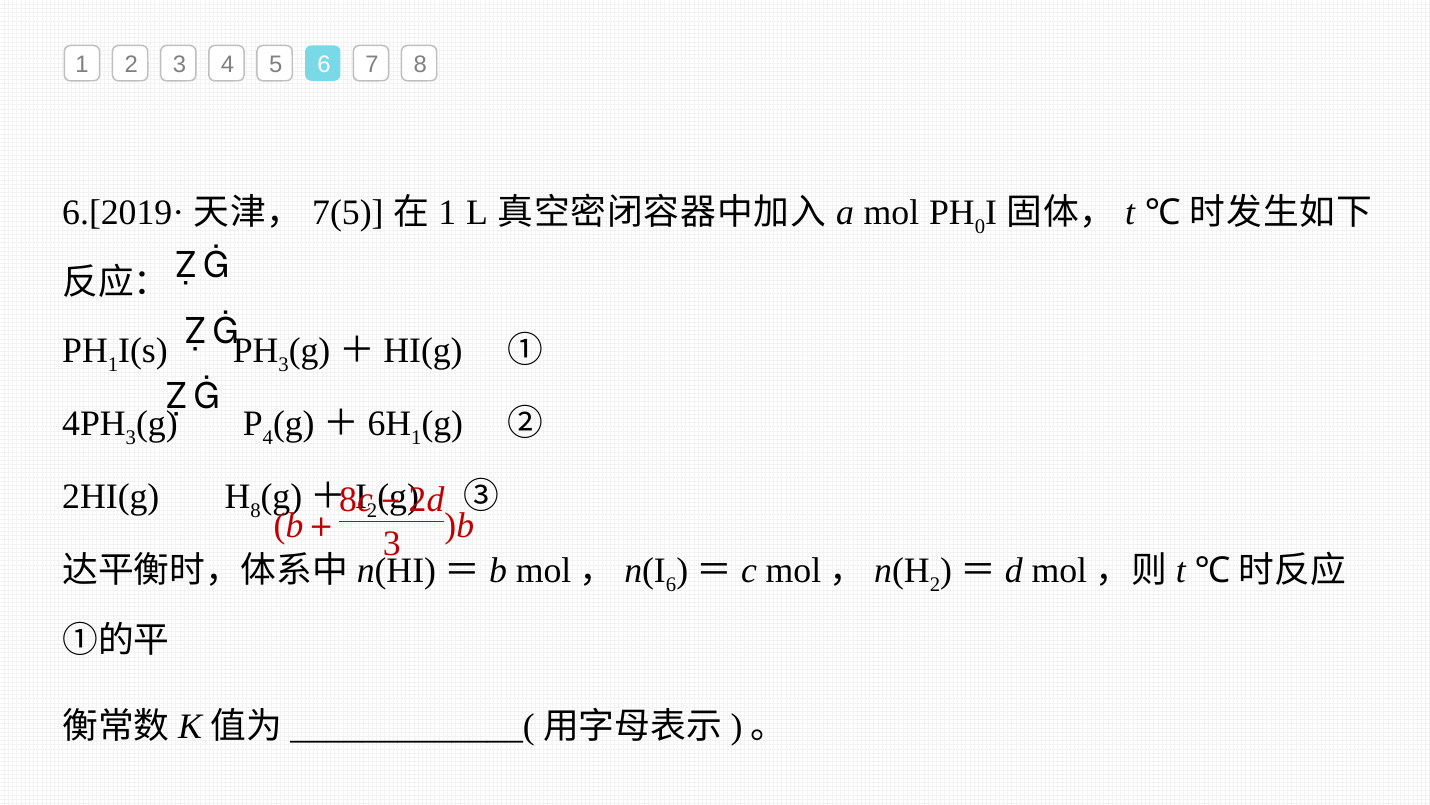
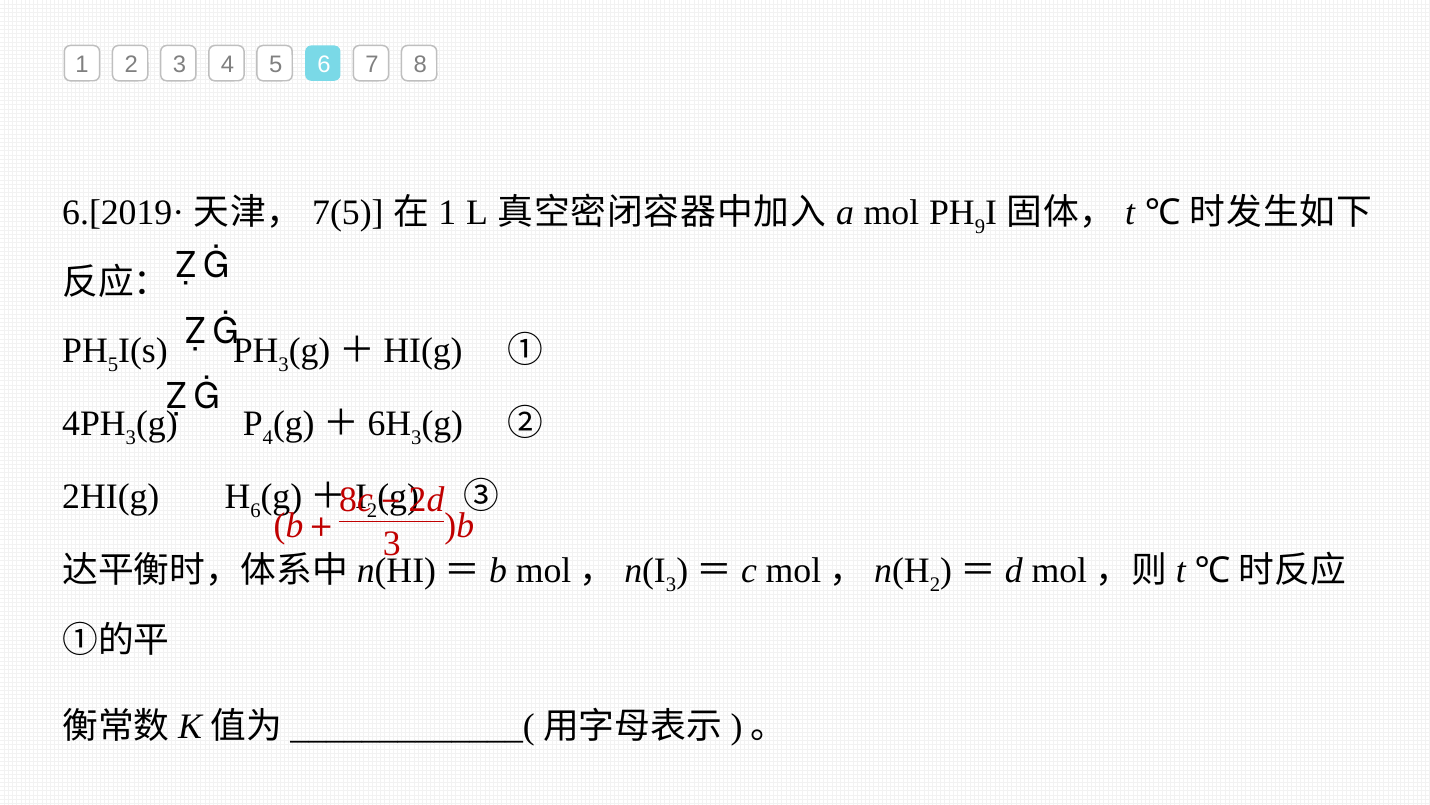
0: 0 -> 9 (980, 227)
1: 1 -> 5 (113, 364)
1: 1 -> 3 (416, 437)
8: 8 -> 6 (255, 511)
6: 6 -> 3 (671, 584)
